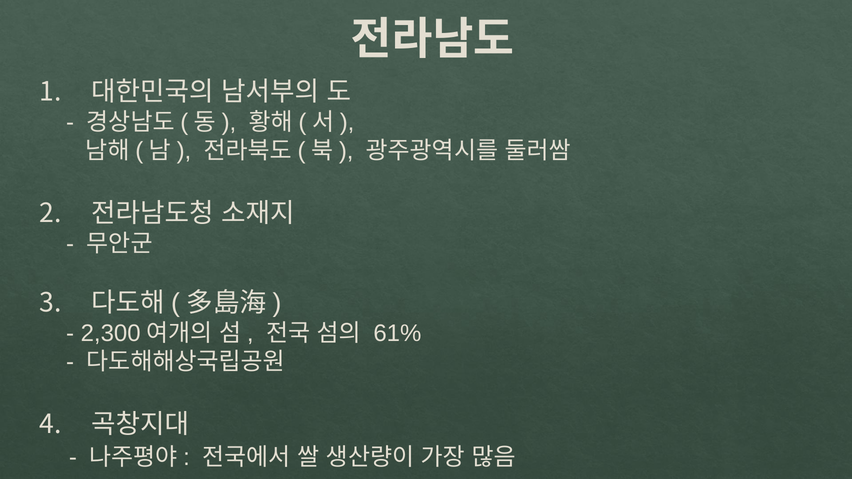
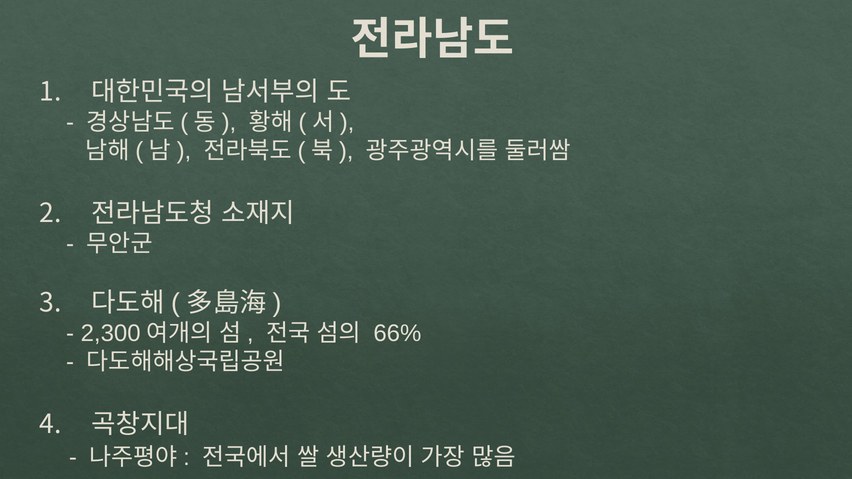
61%: 61% -> 66% (397, 333)
